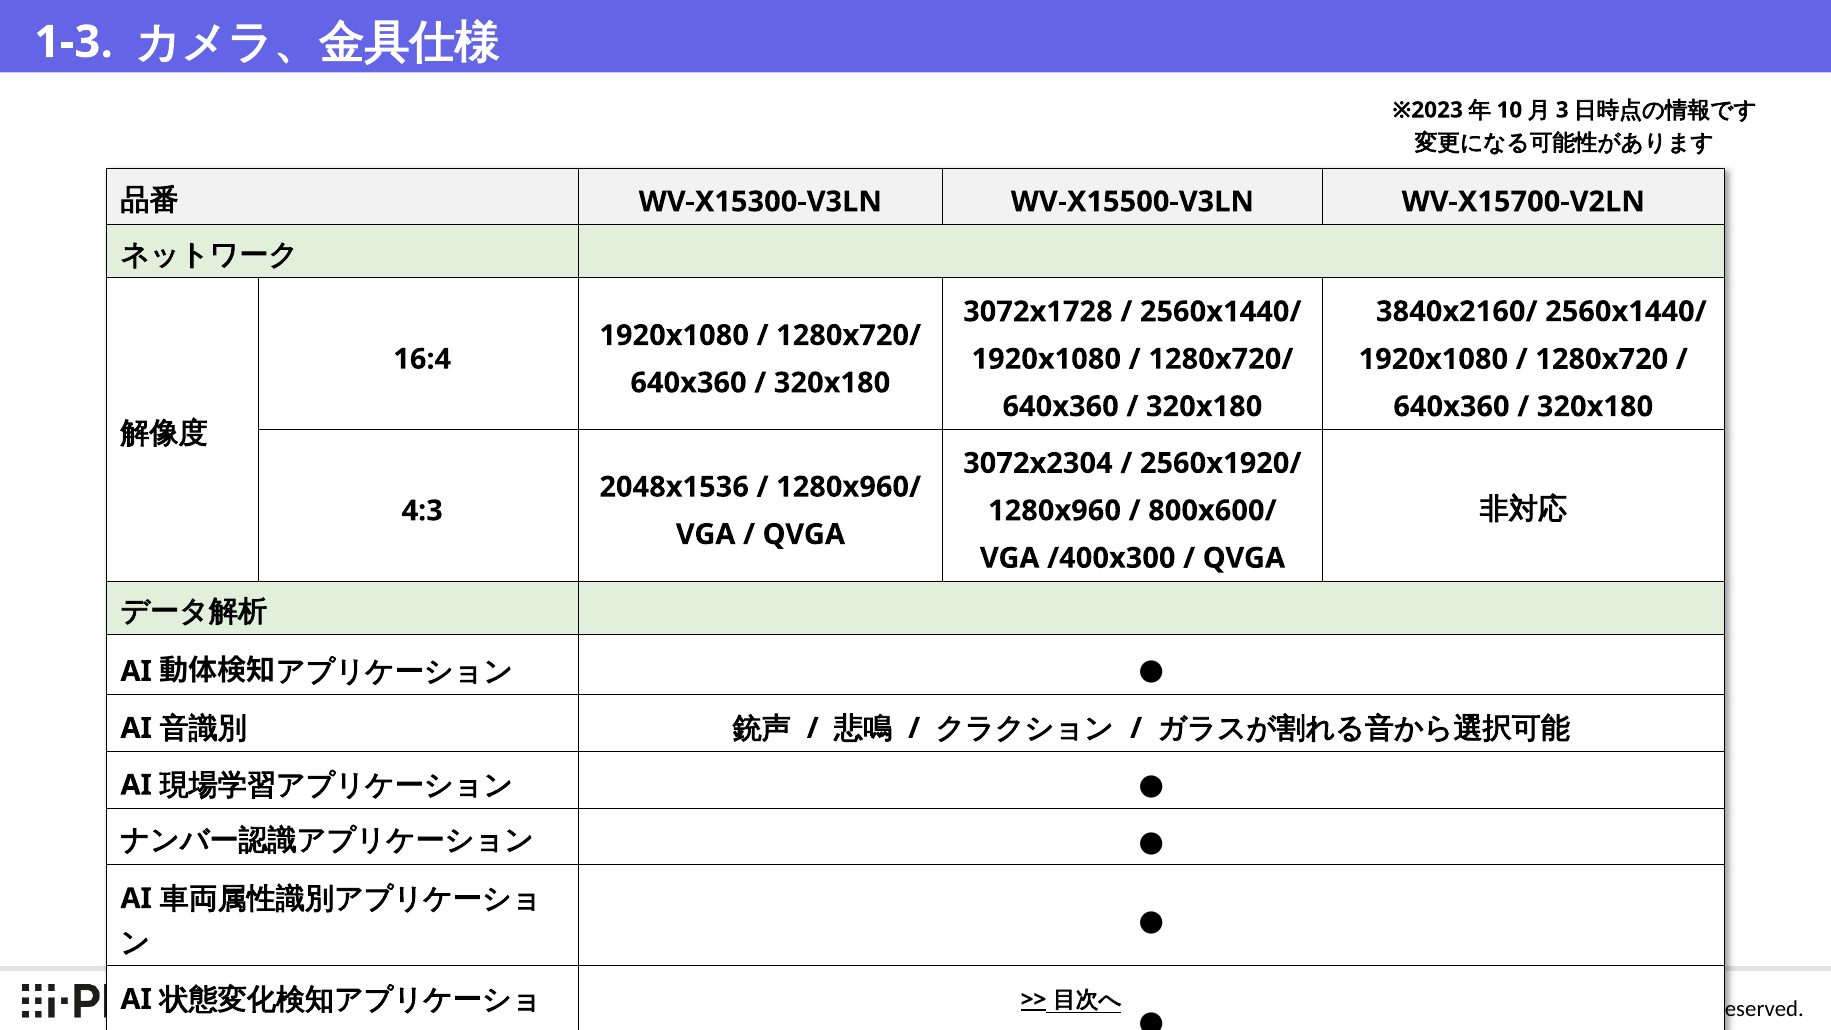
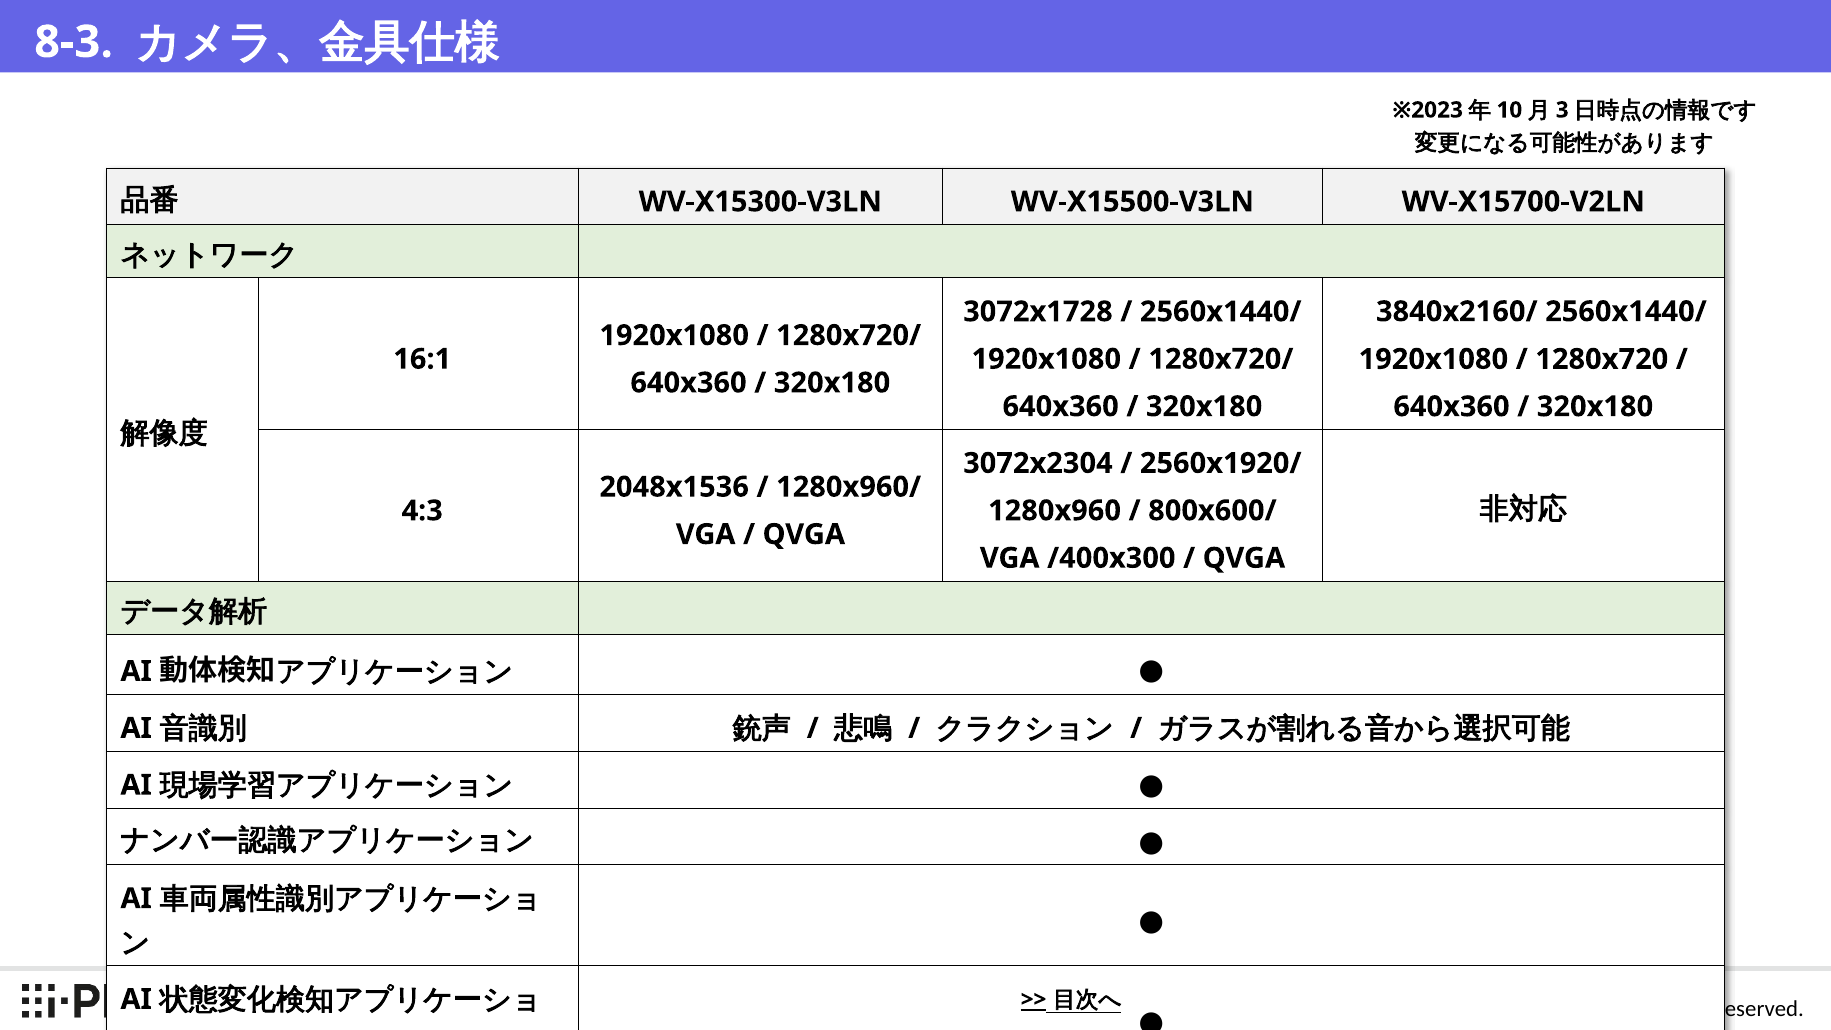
1-3: 1-3 -> 8-3 (74, 42)
16:4: 16:4 -> 16:1 (422, 359)
